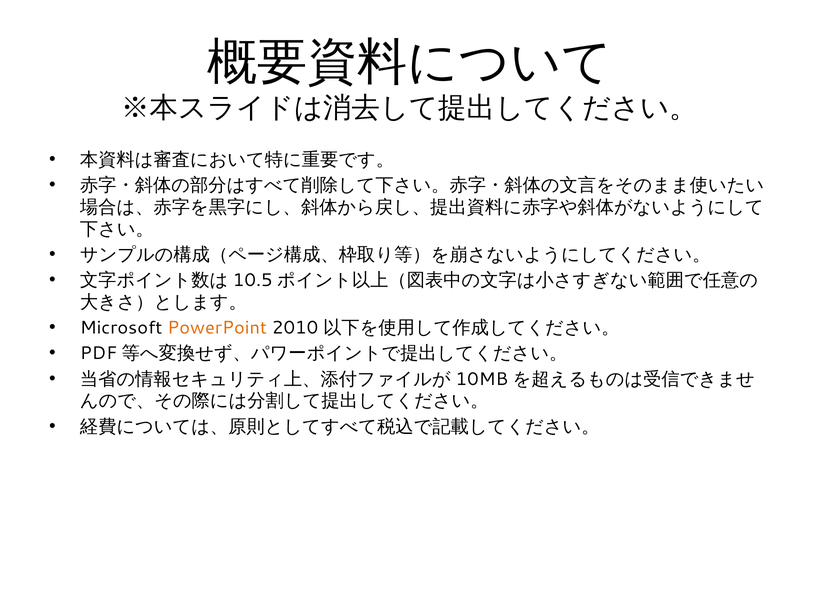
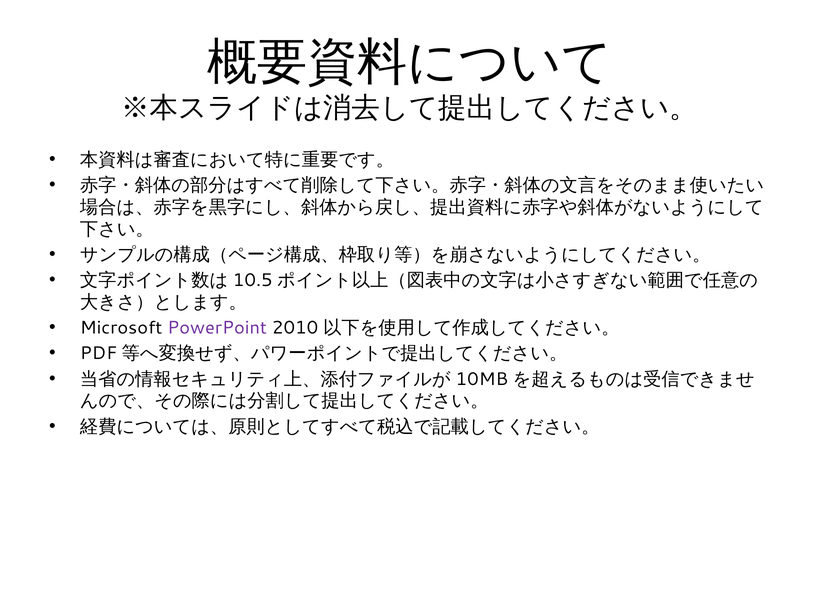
PowerPoint colour: orange -> purple (217, 328)
